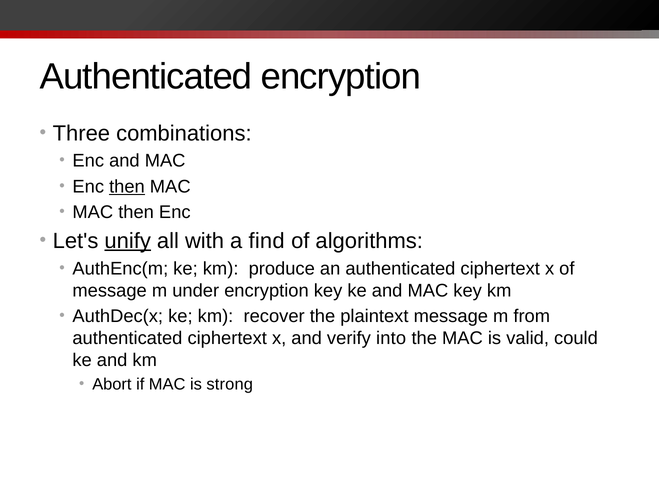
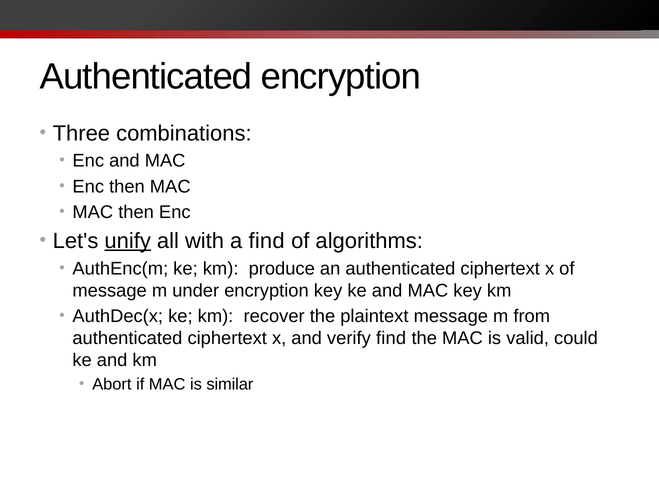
then underline: present -> none (127, 187)
verify into: into -> find (391, 338)
strong: strong -> similar (230, 384)
